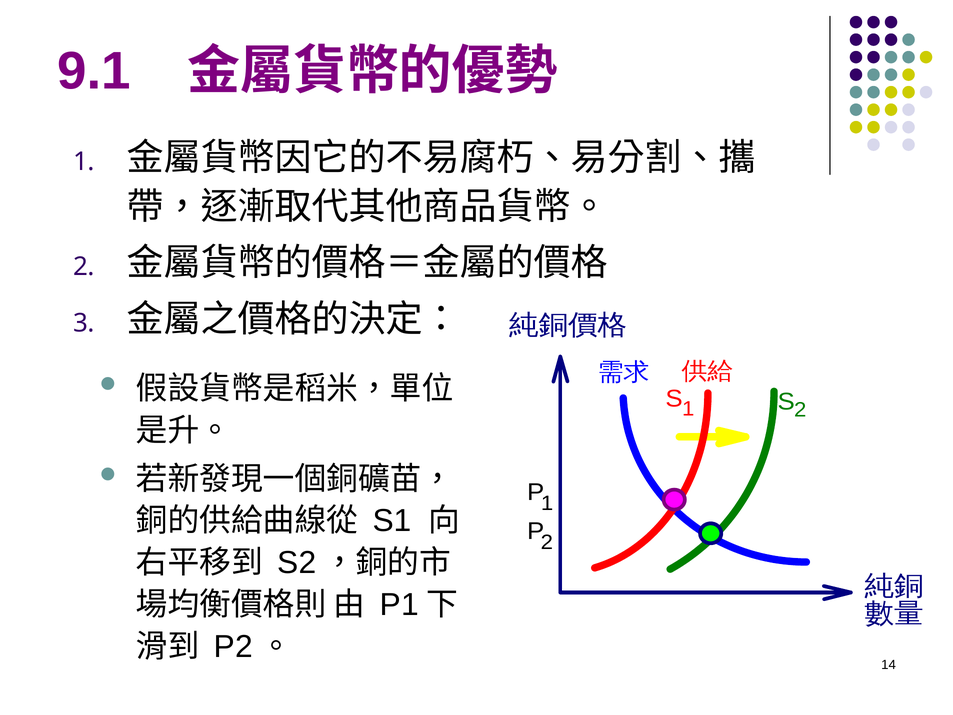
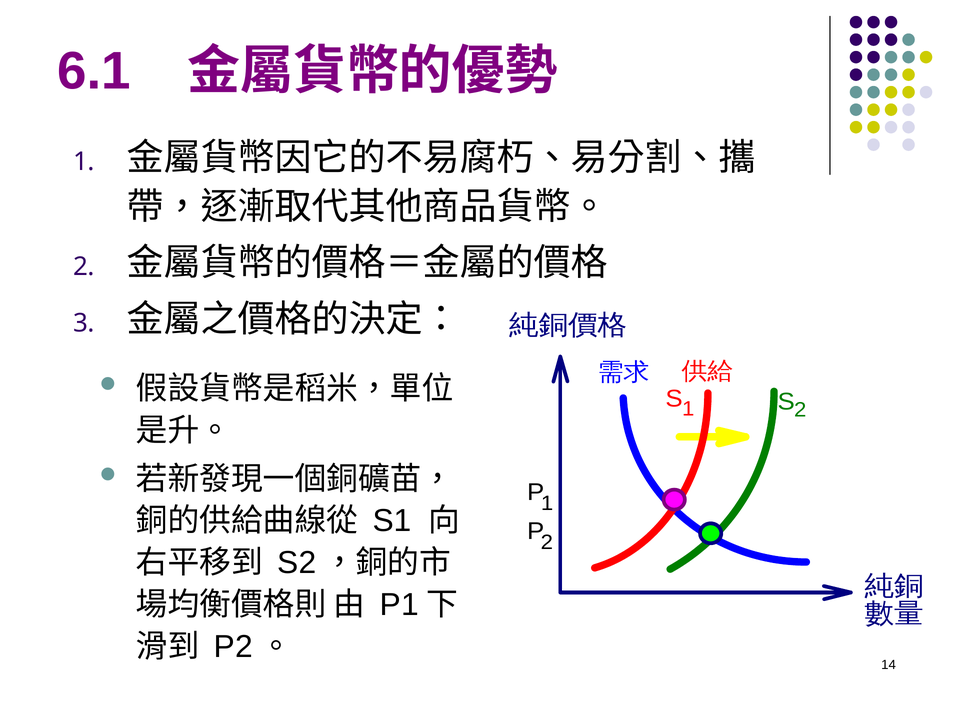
9.1: 9.1 -> 6.1 (94, 71)
